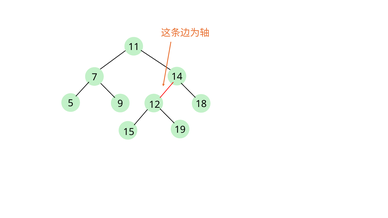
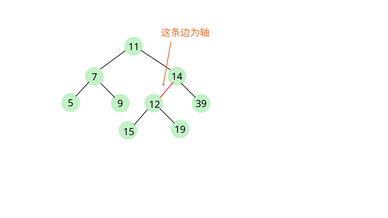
18: 18 -> 39 (201, 104)
